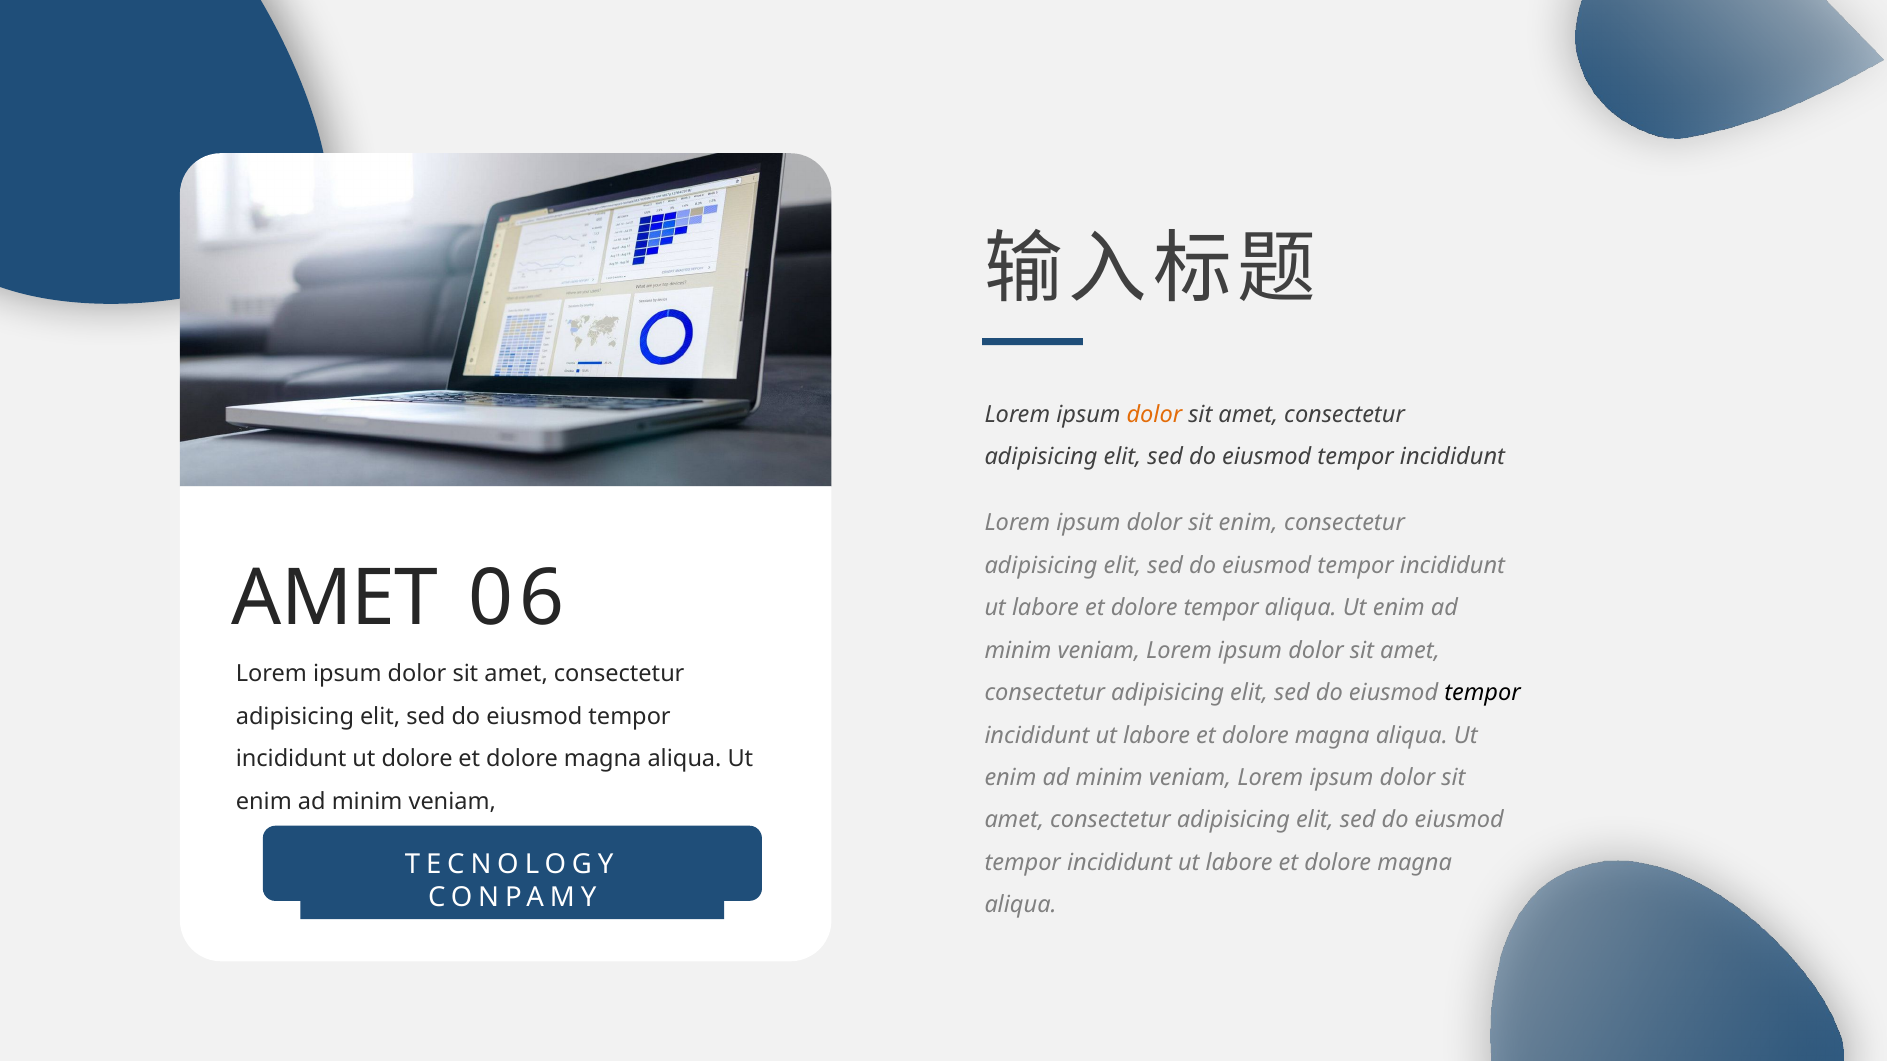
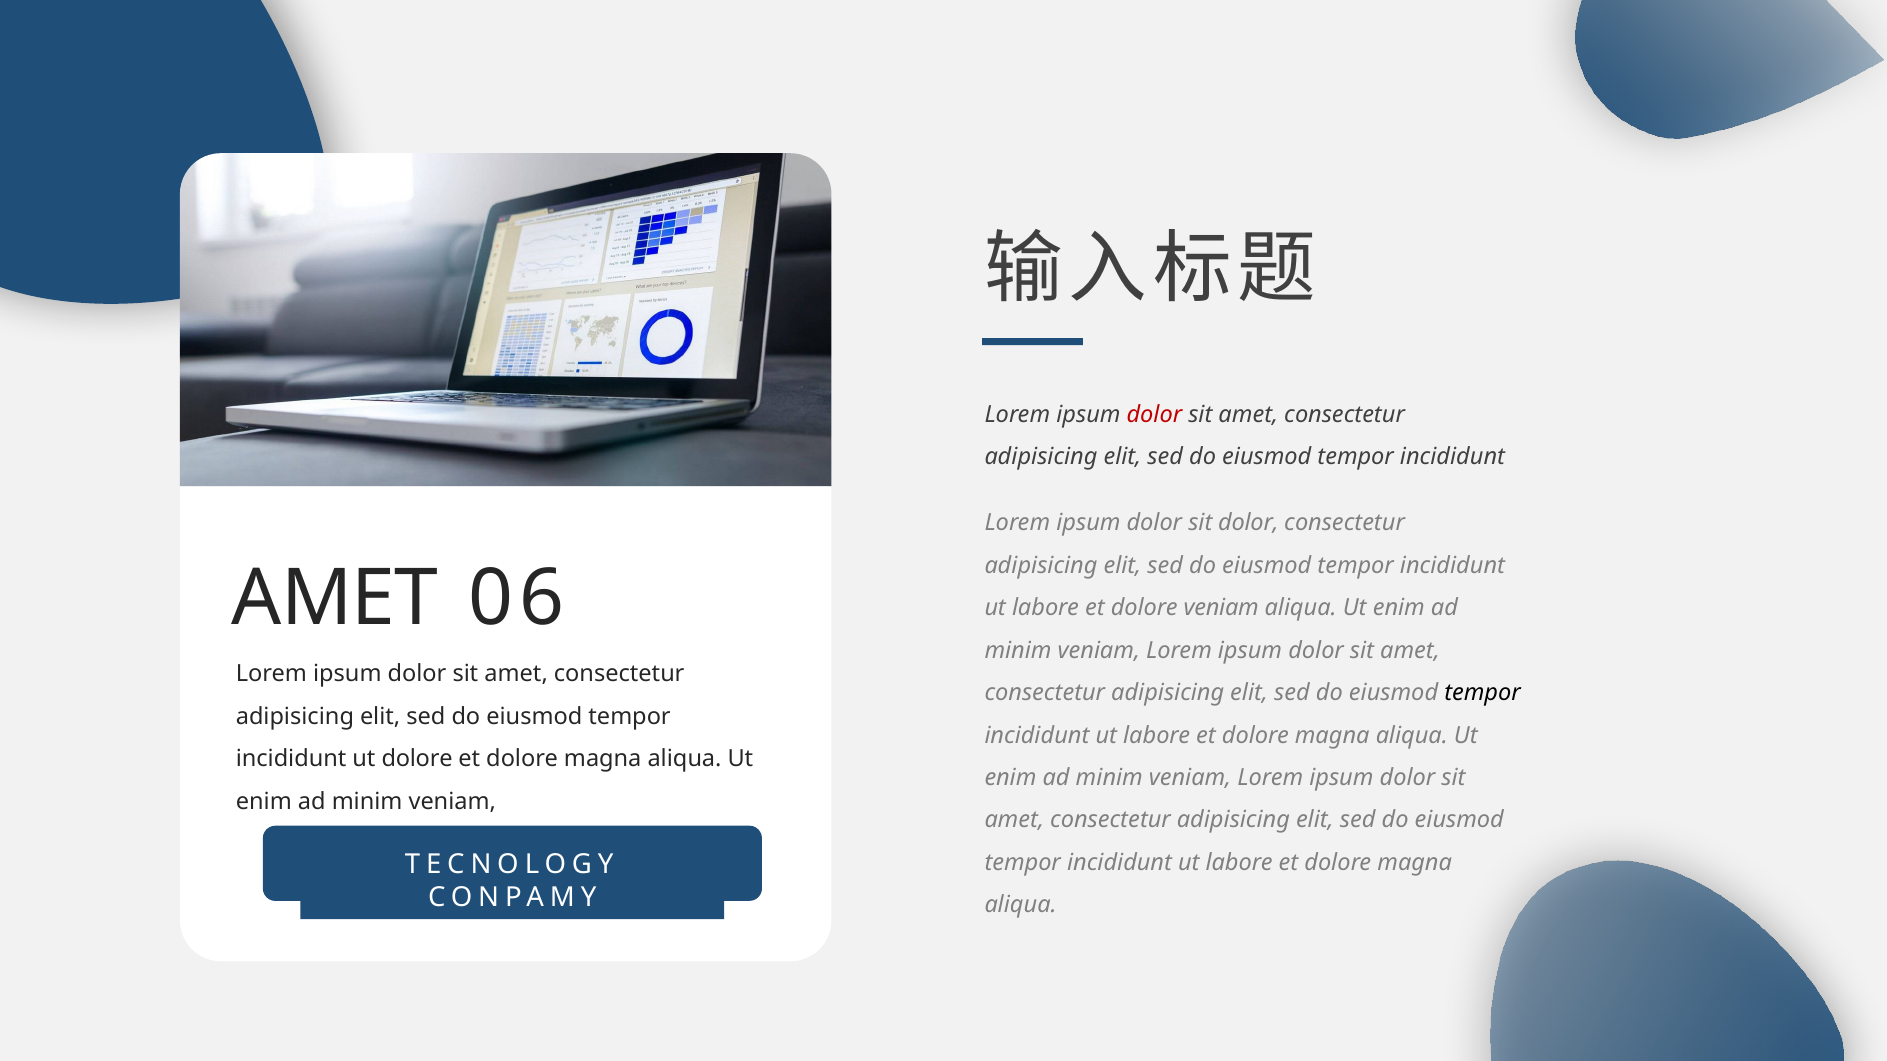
dolor colour: orange -> red (1154, 415)
sit enim: enim -> dolor (1248, 523)
dolore tempor: tempor -> veniam (1221, 608)
